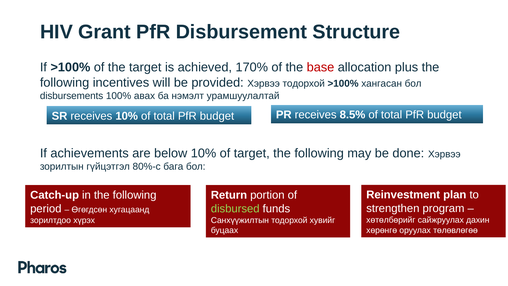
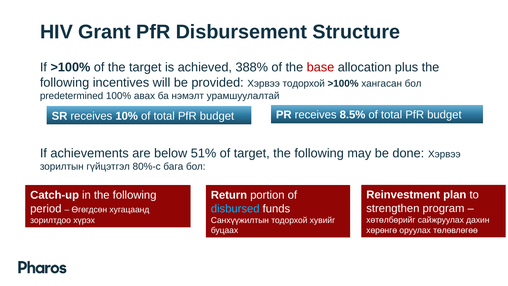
170%: 170% -> 388% (252, 67)
disbursements: disbursements -> predetermined (72, 96)
below 10%: 10% -> 51% (204, 153)
disbursed colour: light green -> light blue (235, 208)
